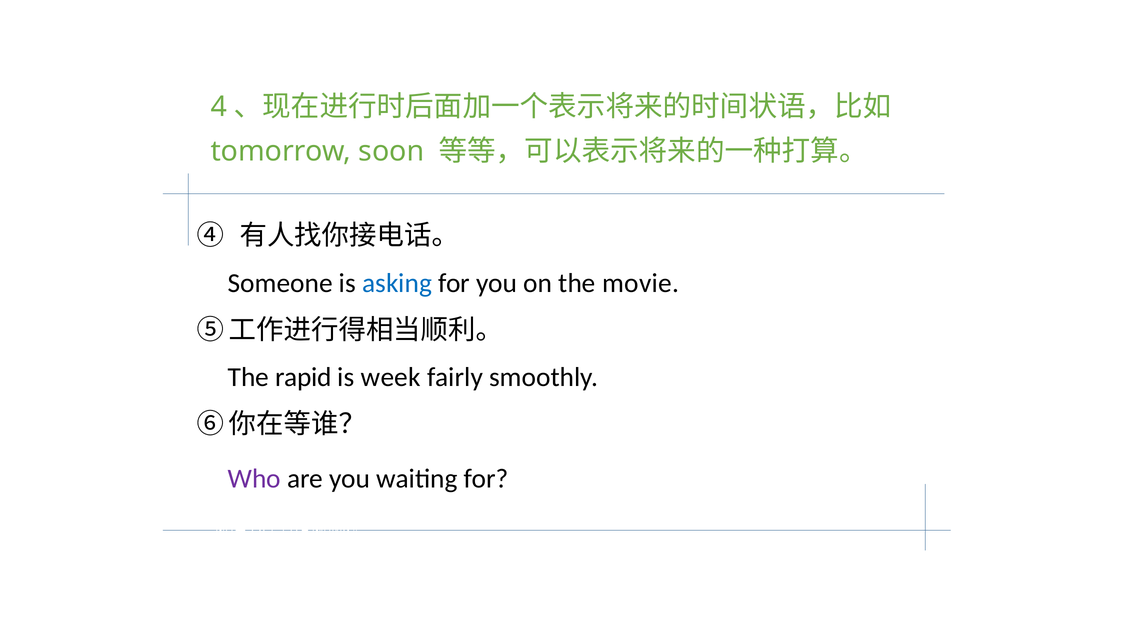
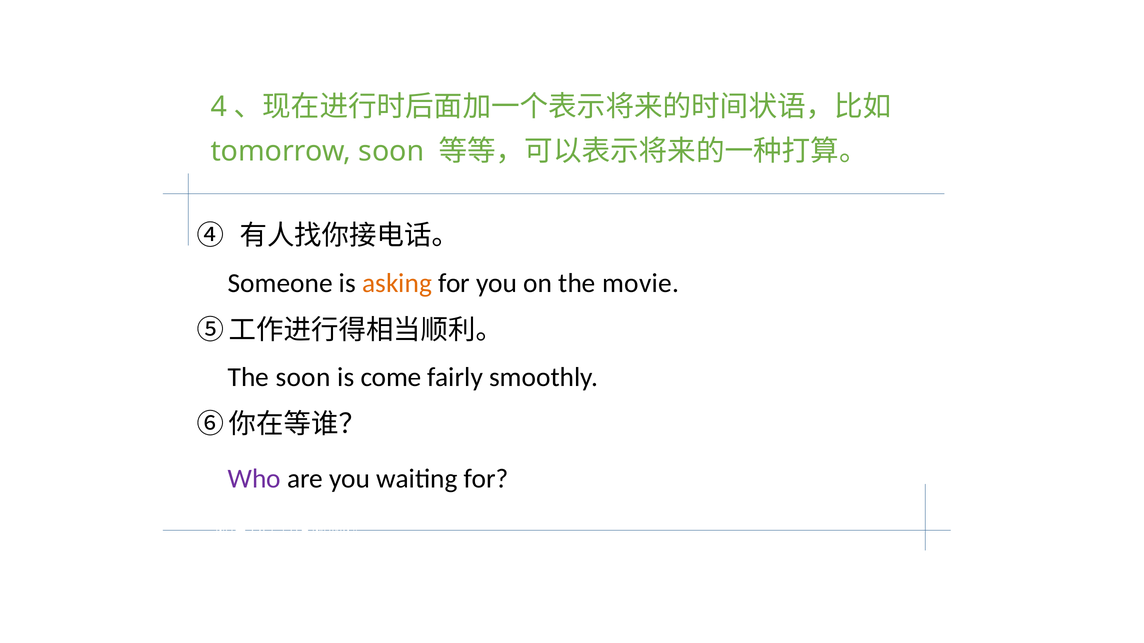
asking colour: blue -> orange (397, 283)
The rapid: rapid -> soon (303, 378)
week: week -> come (391, 378)
